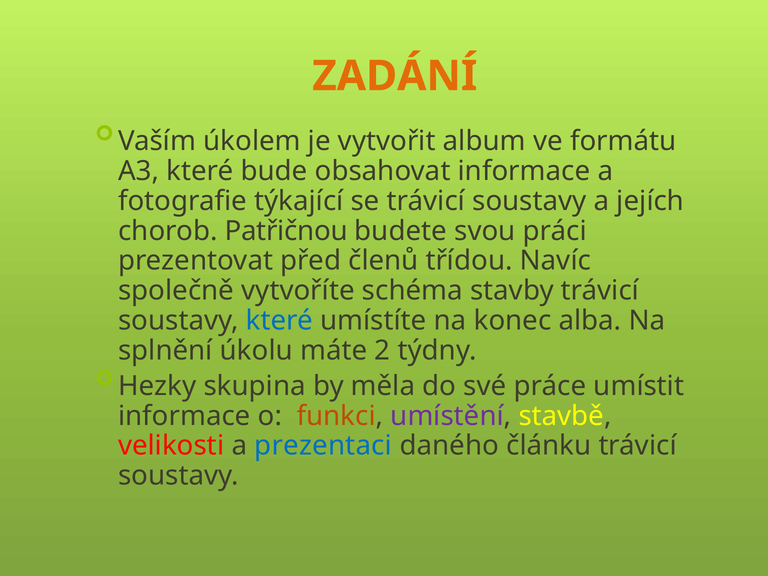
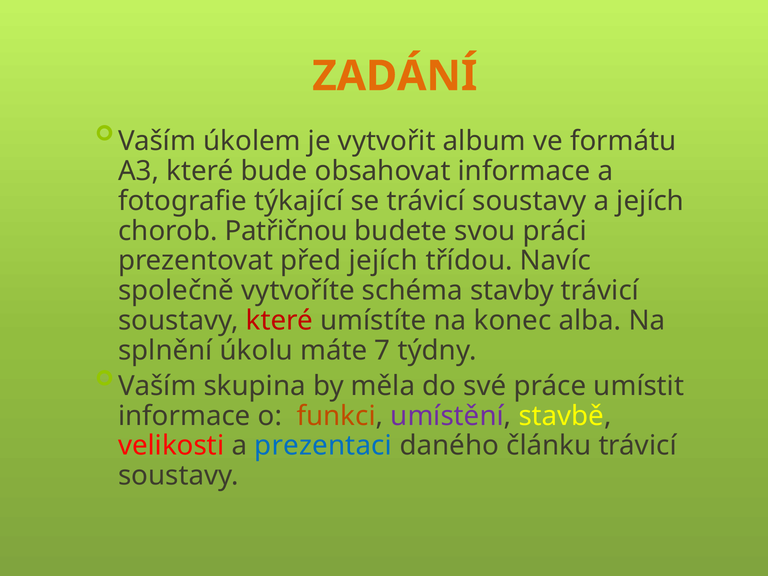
před členů: členů -> jejích (383, 261)
které colour: blue -> red (280, 321)
2: 2 -> 7 (382, 351)
Hezky: Hezky -> Vaším (157, 386)
